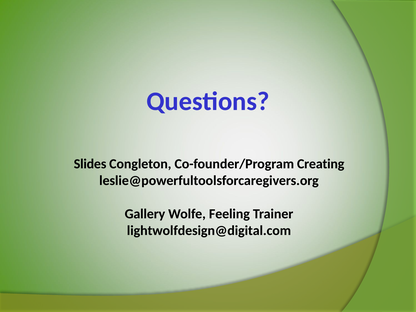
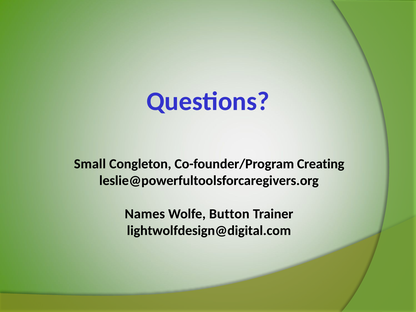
Slides: Slides -> Small (90, 164)
Gallery: Gallery -> Names (145, 214)
Feeling: Feeling -> Button (229, 214)
